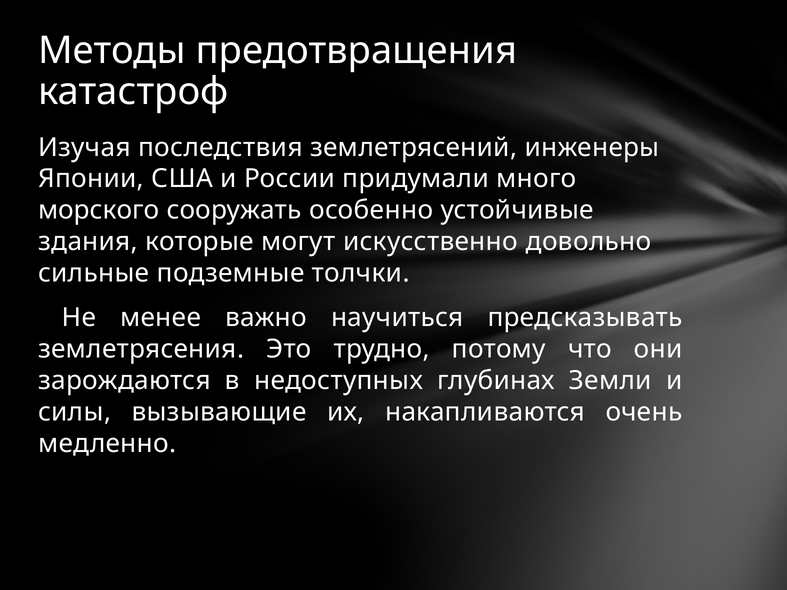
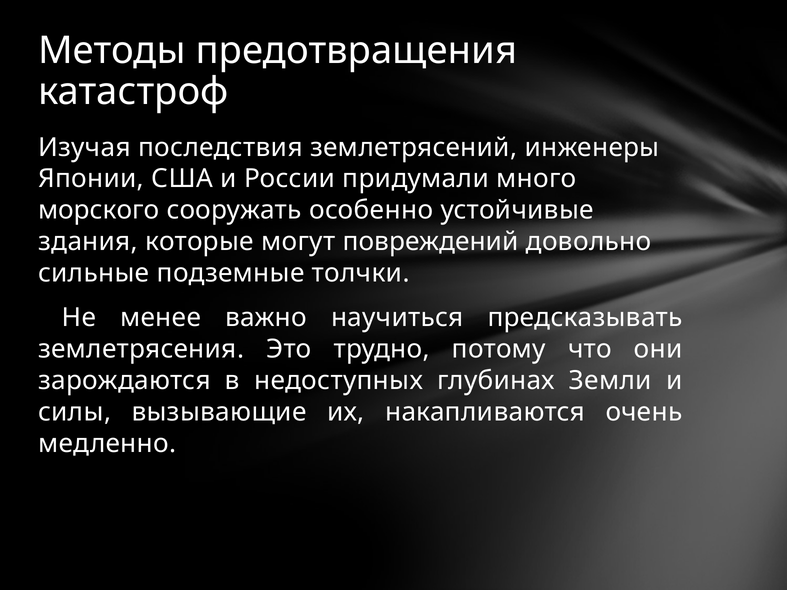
искусственно: искусственно -> повреждений (431, 242)
